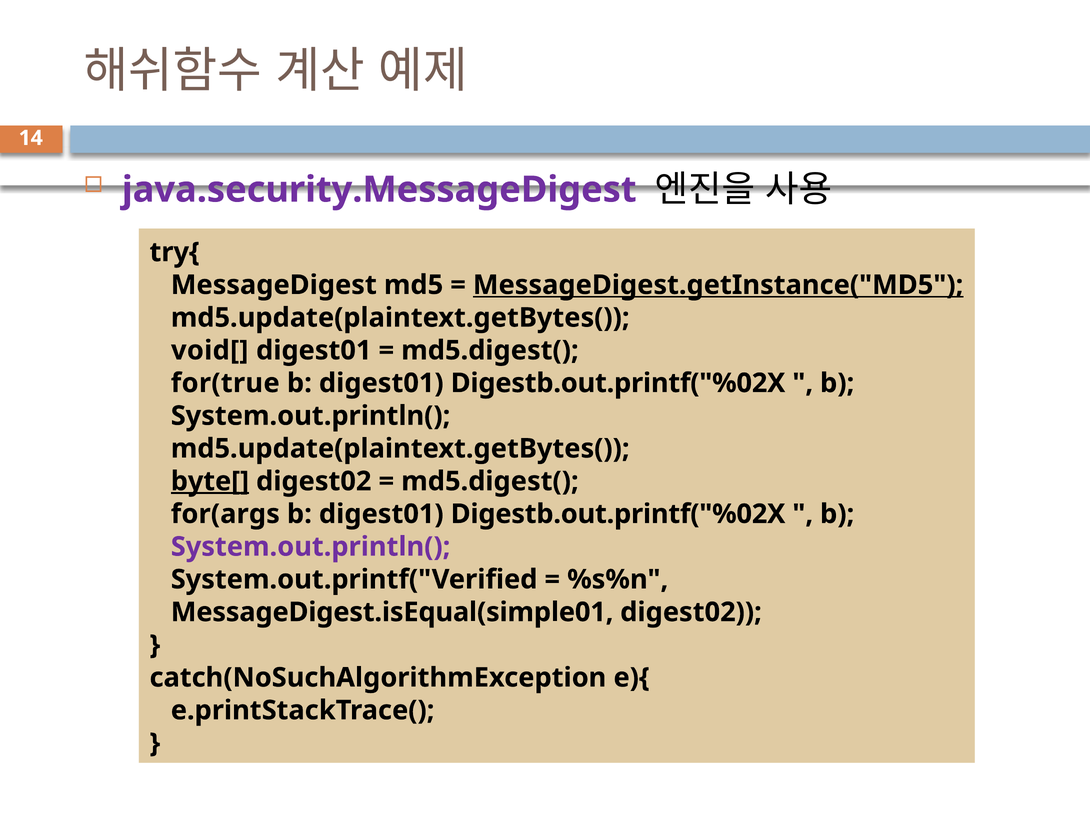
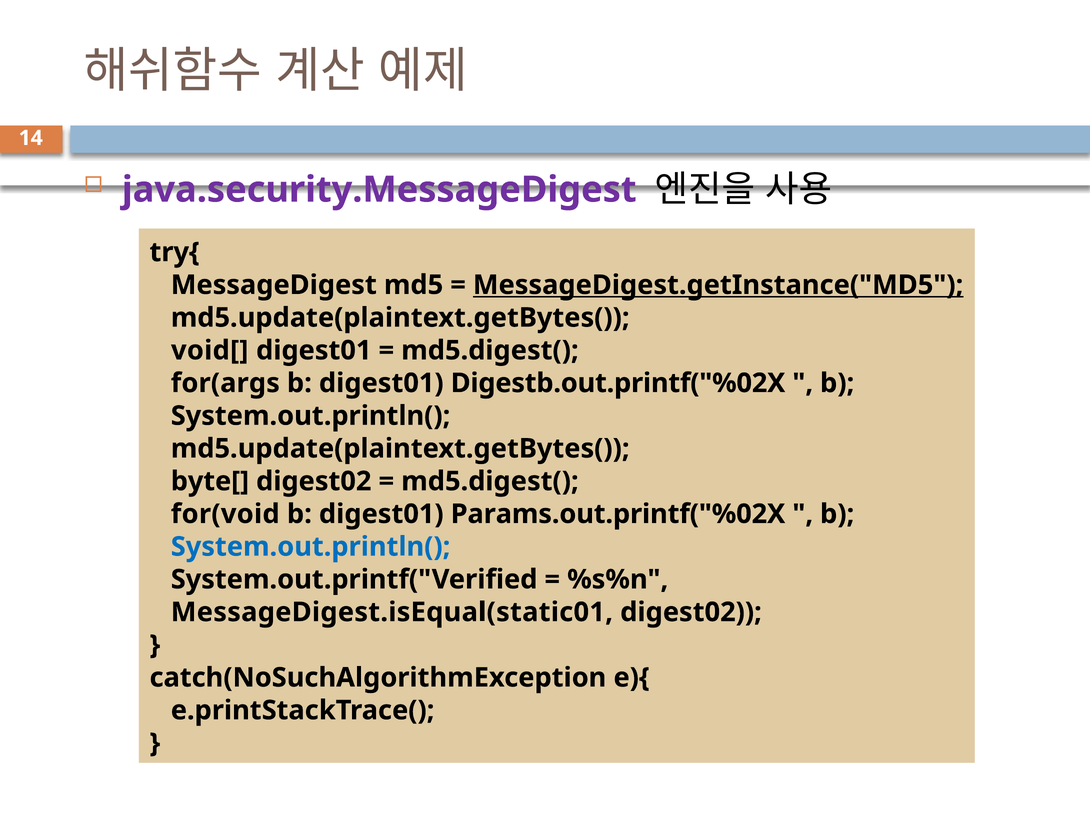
for(true: for(true -> for(args (225, 383)
byte[ underline: present -> none (210, 481)
for(args: for(args -> for(void (225, 514)
Digestb.out.printf("%02X: Digestb.out.printf("%02X -> Params.out.printf("%02X (618, 514)
System.out.println( colour: purple -> blue (311, 546)
MessageDigest.isEqual(simple01: MessageDigest.isEqual(simple01 -> MessageDigest.isEqual(static01 (392, 612)
